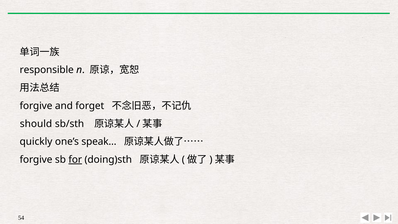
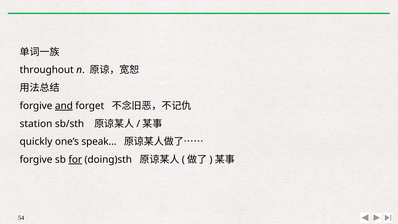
responsible: responsible -> throughout (47, 70)
and underline: none -> present (64, 106)
should: should -> station (36, 124)
